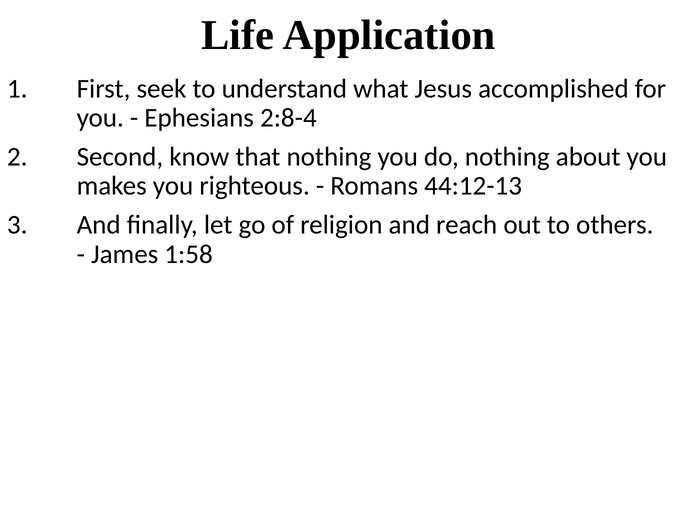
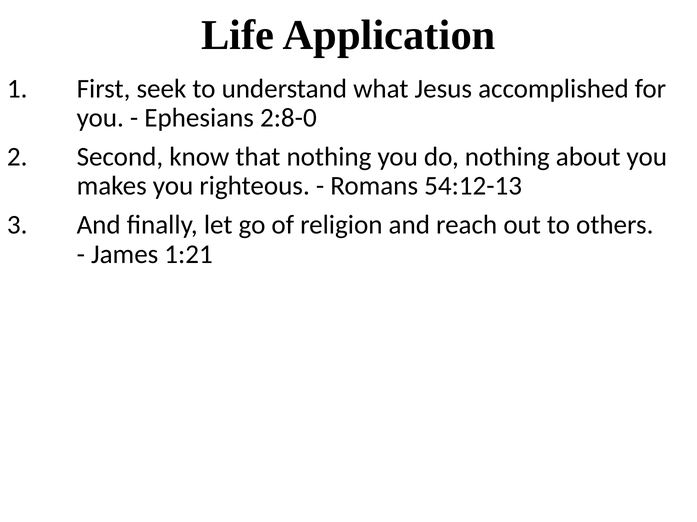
2:8-4: 2:8-4 -> 2:8-0 (288, 118)
44:12-13: 44:12-13 -> 54:12-13 (473, 186)
1:58: 1:58 -> 1:21 (189, 255)
